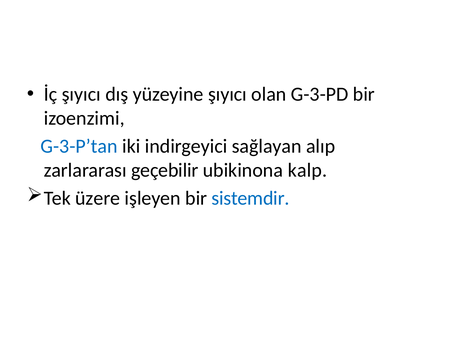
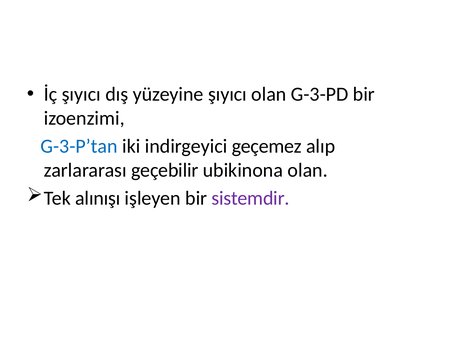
sağlayan: sağlayan -> geçemez (267, 146)
ubikinona kalp: kalp -> olan (308, 170)
üzere: üzere -> alınışı (98, 198)
sistemdir colour: blue -> purple (251, 198)
